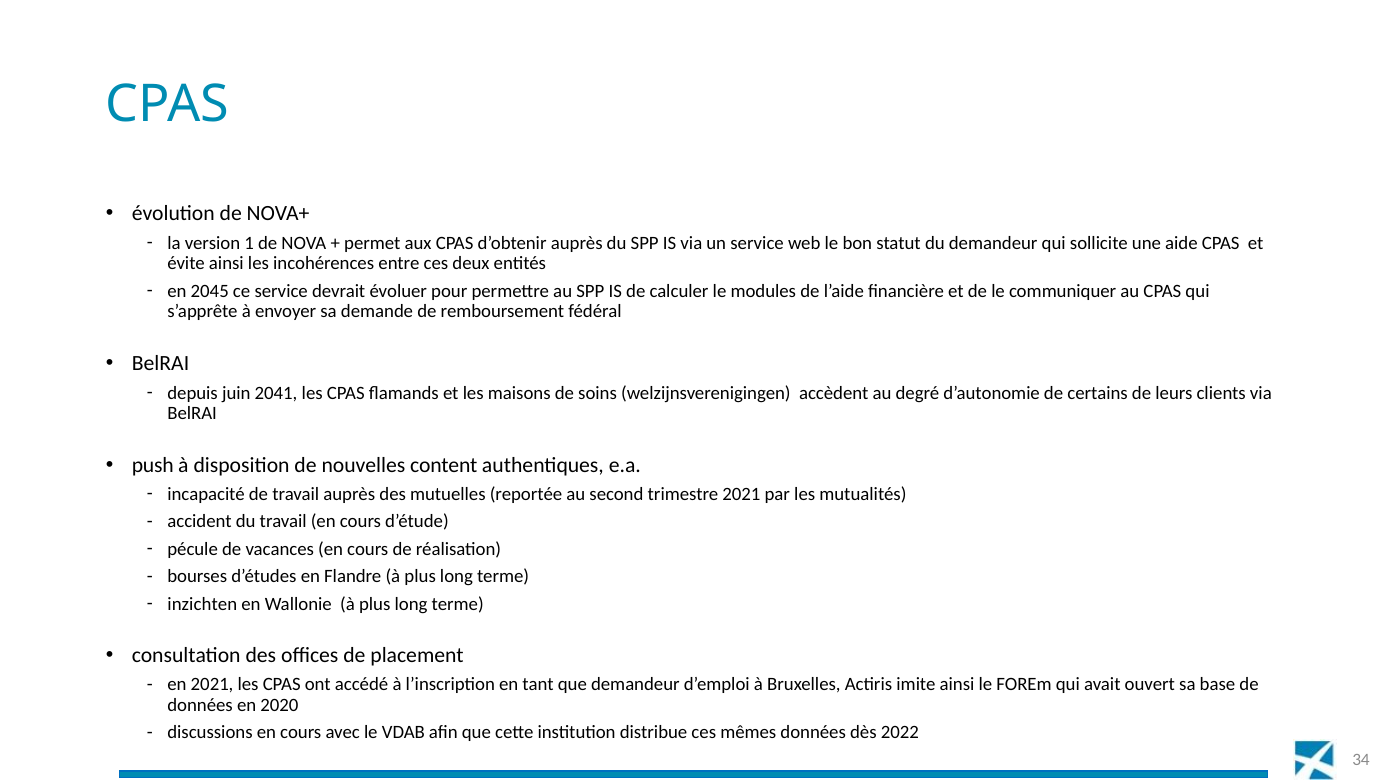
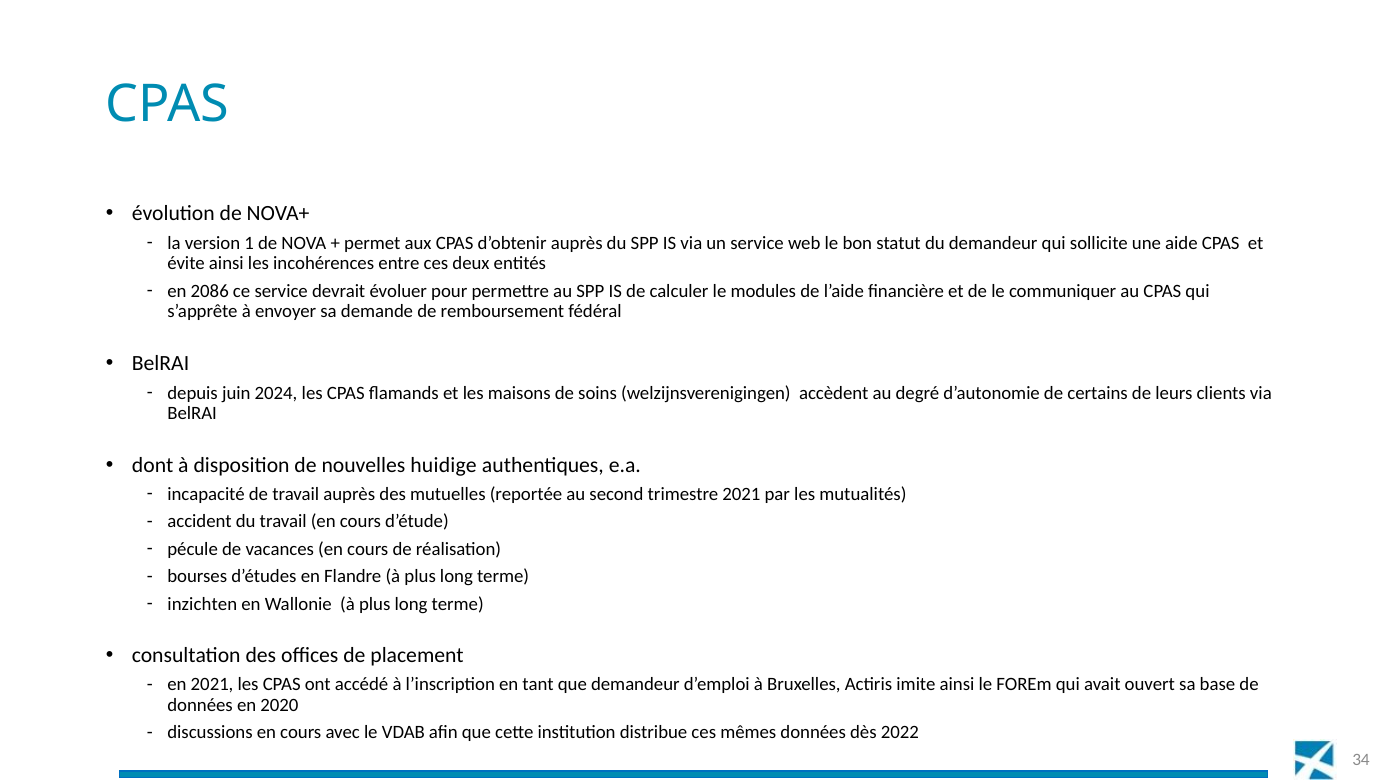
2045: 2045 -> 2086 (210, 291)
2041: 2041 -> 2024 (276, 393)
push: push -> dont (153, 465)
content: content -> huidige (444, 465)
